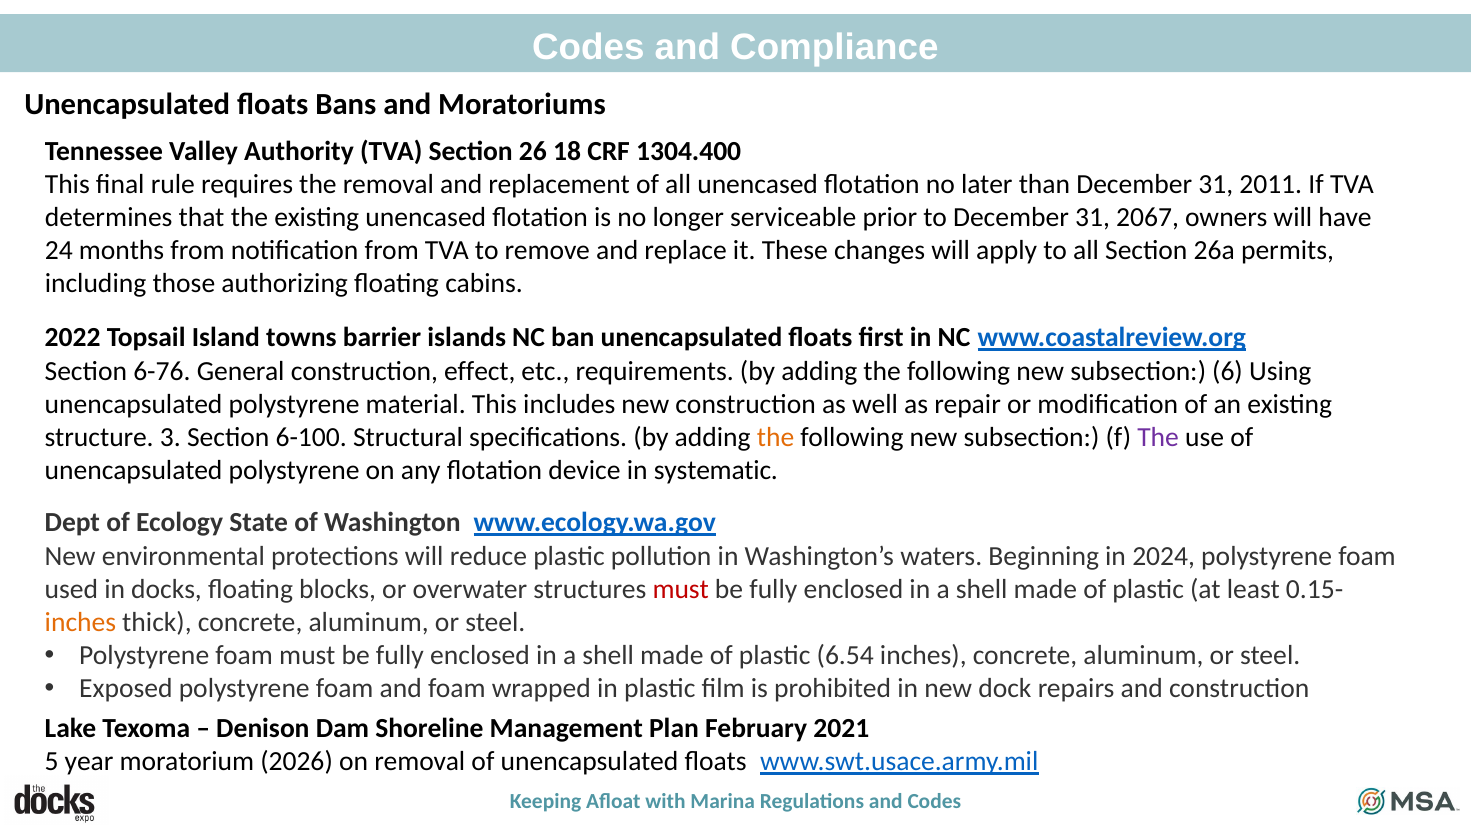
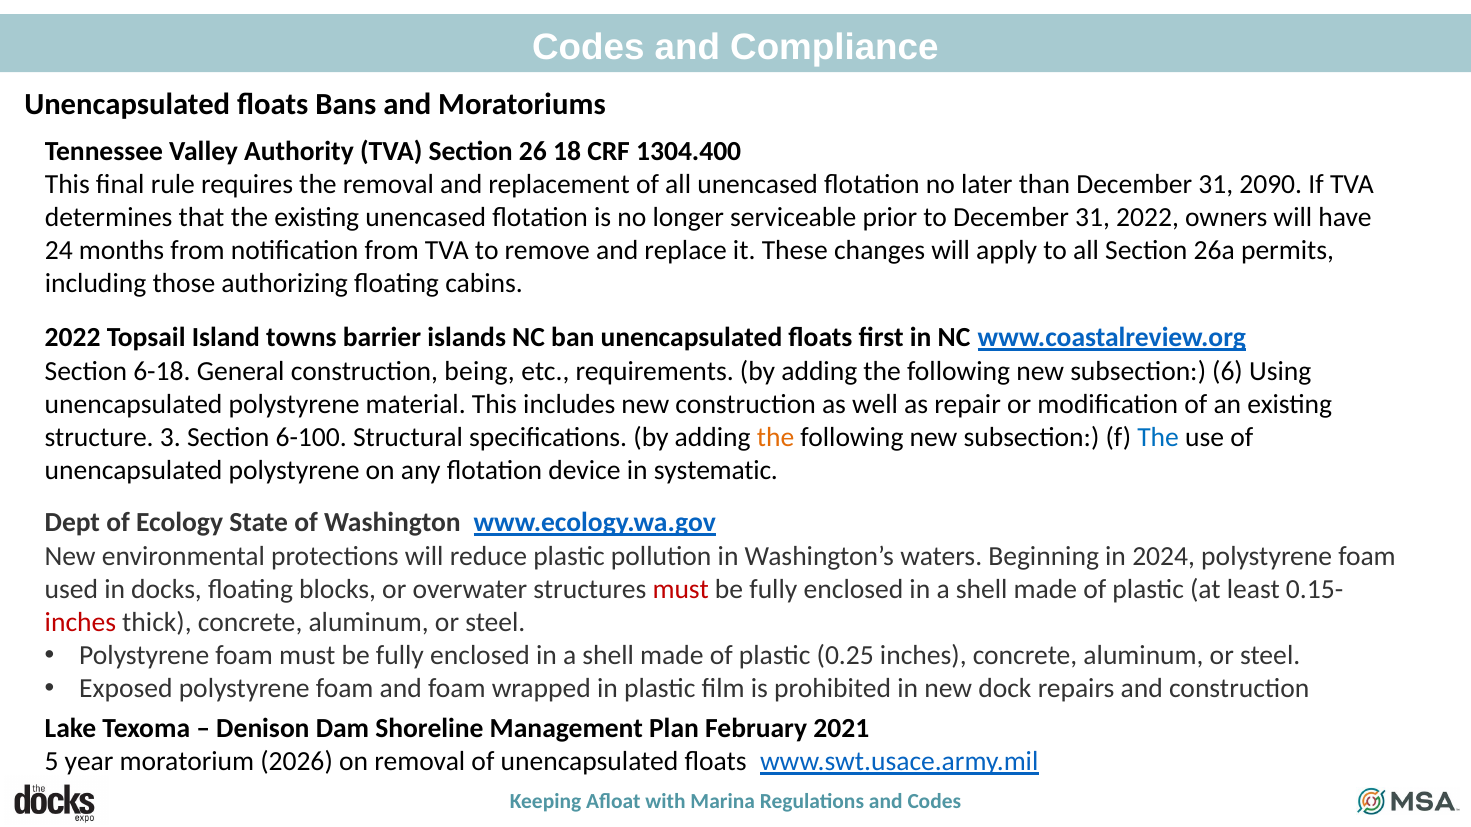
2011: 2011 -> 2090 (1271, 185)
31 2067: 2067 -> 2022 (1147, 218)
6-76: 6-76 -> 6-18 (162, 371)
effect: effect -> being (480, 371)
The colour: purple -> blue (1158, 437)
inches colour: orange -> red (80, 623)
6.54: 6.54 -> 0.25 (845, 656)
